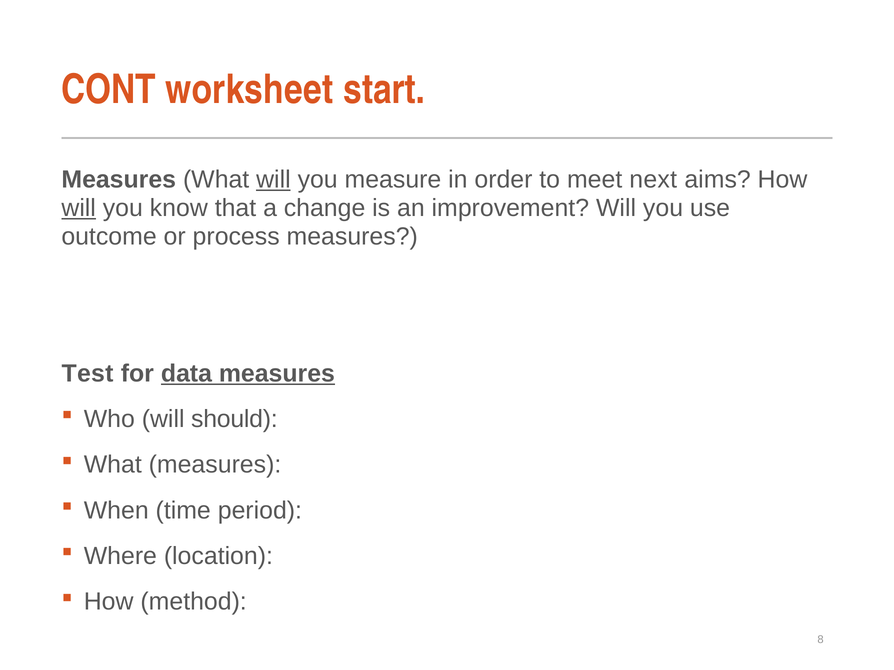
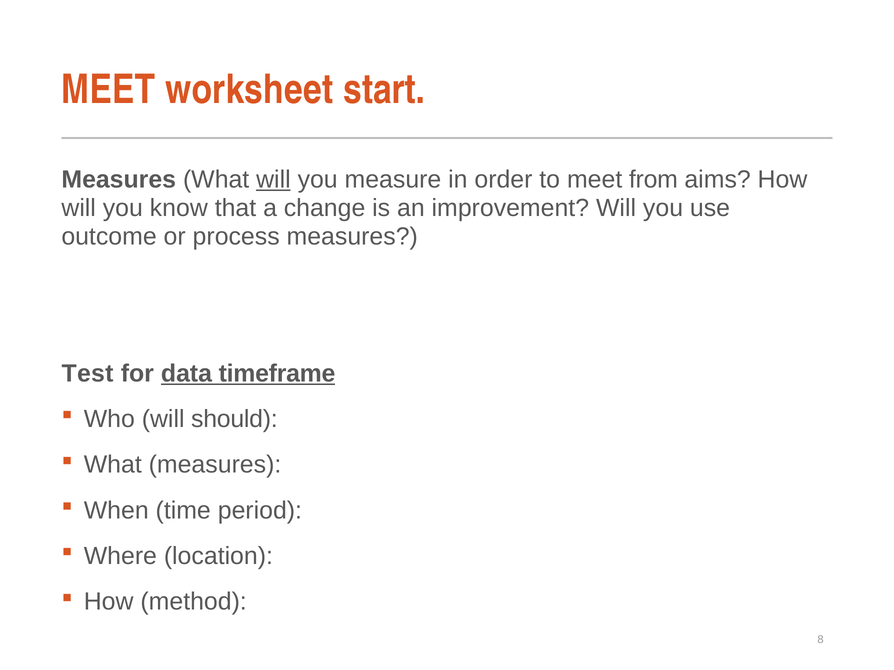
CONT: CONT -> MEET (108, 90)
next: next -> from (653, 180)
will underline: present -> none (79, 208)
data measures: measures -> timeframe (277, 374)
